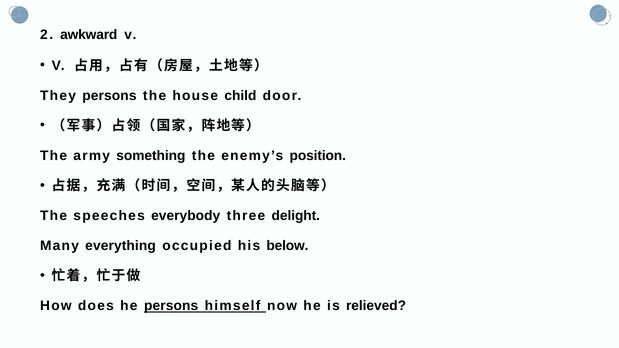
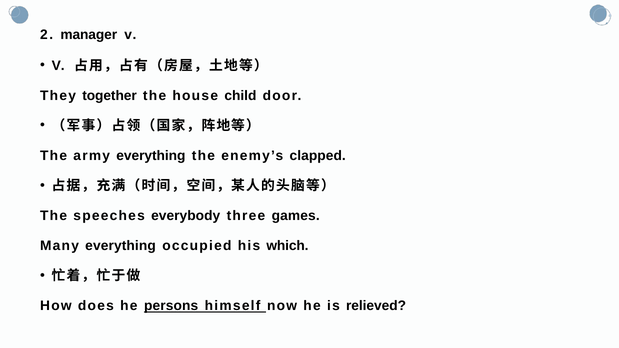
awkward: awkward -> manager (89, 35)
They persons: persons -> together (110, 96)
army something: something -> everything (151, 156)
position: position -> clapped (318, 156)
delight: delight -> games (296, 216)
below: below -> which (287, 246)
